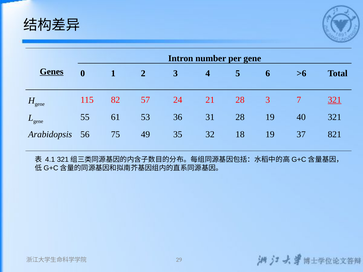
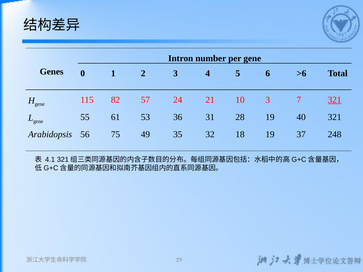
Genes underline: present -> none (52, 72)
21 28: 28 -> 10 (240, 100)
821: 821 -> 248 (335, 134)
